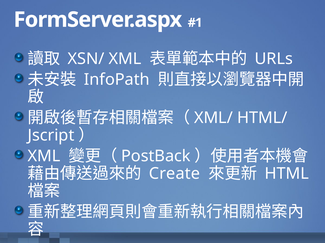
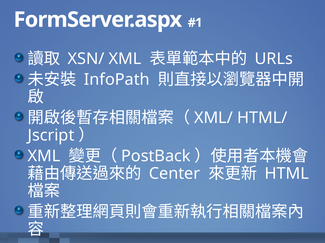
Create: Create -> Center (175, 174)
